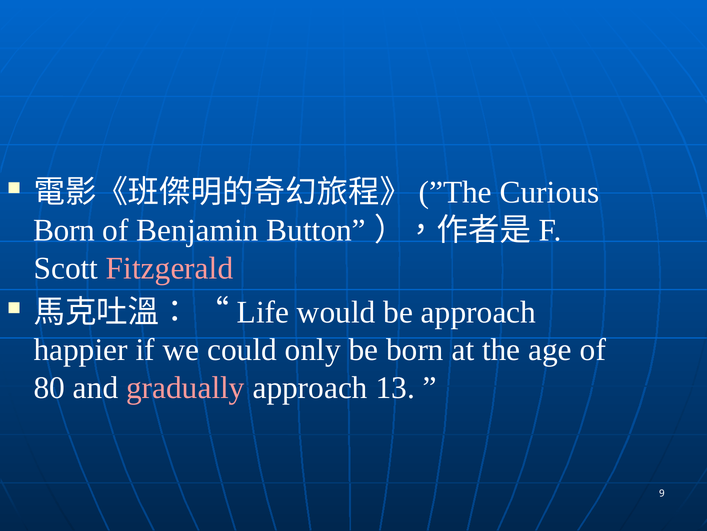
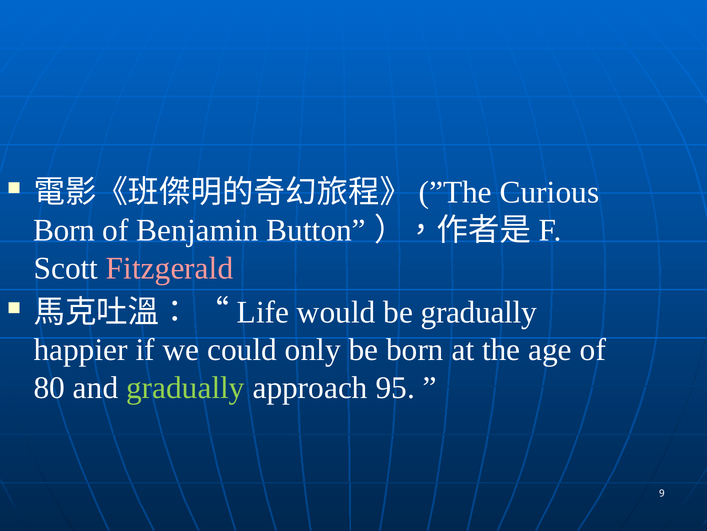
be approach: approach -> gradually (479, 312)
gradually colour: pink -> light green (185, 387)
13: 13 -> 95 (395, 387)
